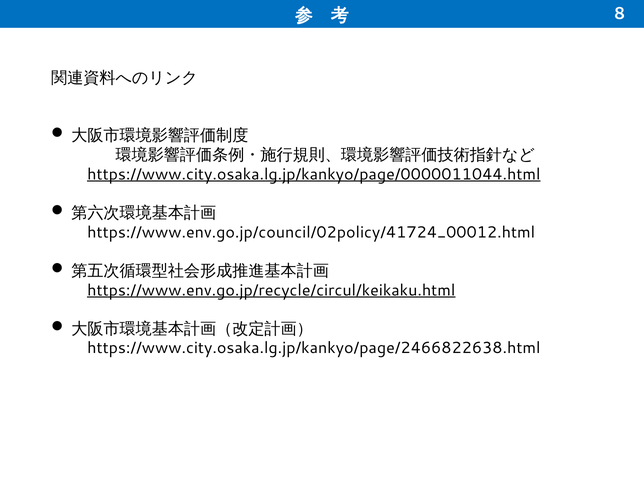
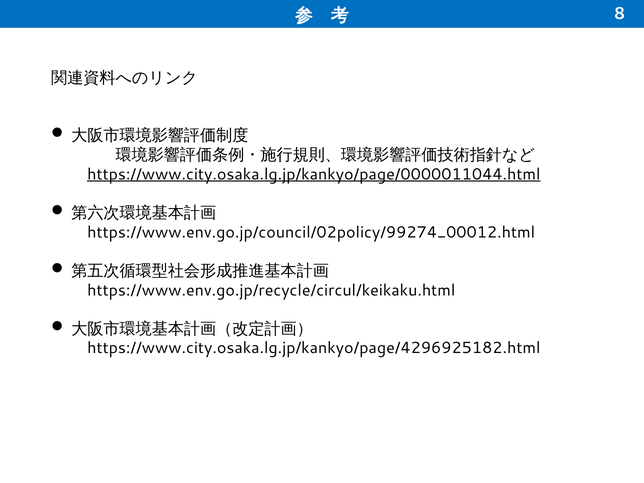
https://www.env.go.jp/council/02policy/41724_00012.html: https://www.env.go.jp/council/02policy/41724_00012.html -> https://www.env.go.jp/council/02policy/99274_00012.html (311, 232)
https://www.env.go.jp/recycle/circul/keikaku.html underline: present -> none (271, 290)
https://www.city.osaka.lg.jp/kankyo/page/2466822638.html: https://www.city.osaka.lg.jp/kankyo/page/2466822638.html -> https://www.city.osaka.lg.jp/kankyo/page/4296925182.html (314, 348)
